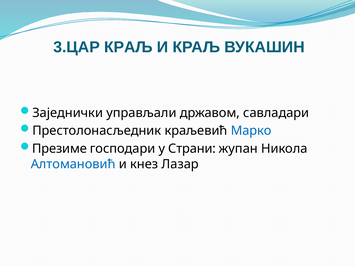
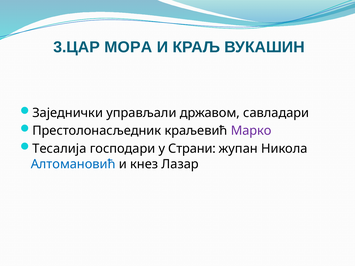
3.ЦАР КРАЉ: КРАЉ -> МОРА (128, 47)
Марко colour: blue -> purple (251, 131)
Презиме: Презиме -> Тесалија (59, 149)
